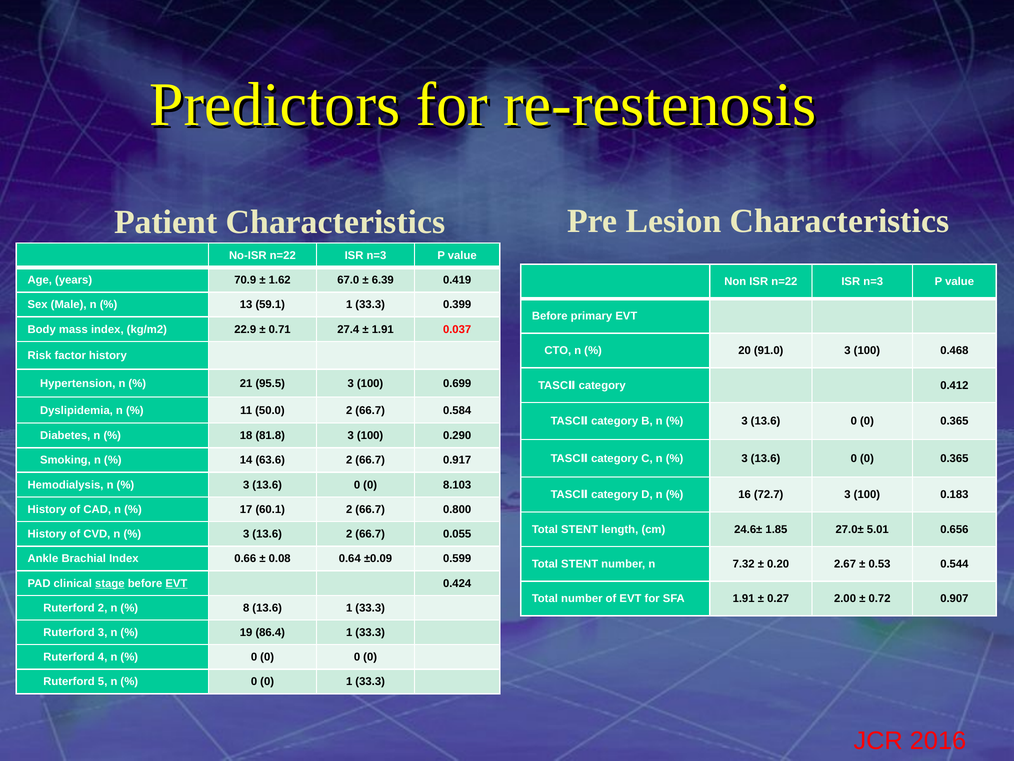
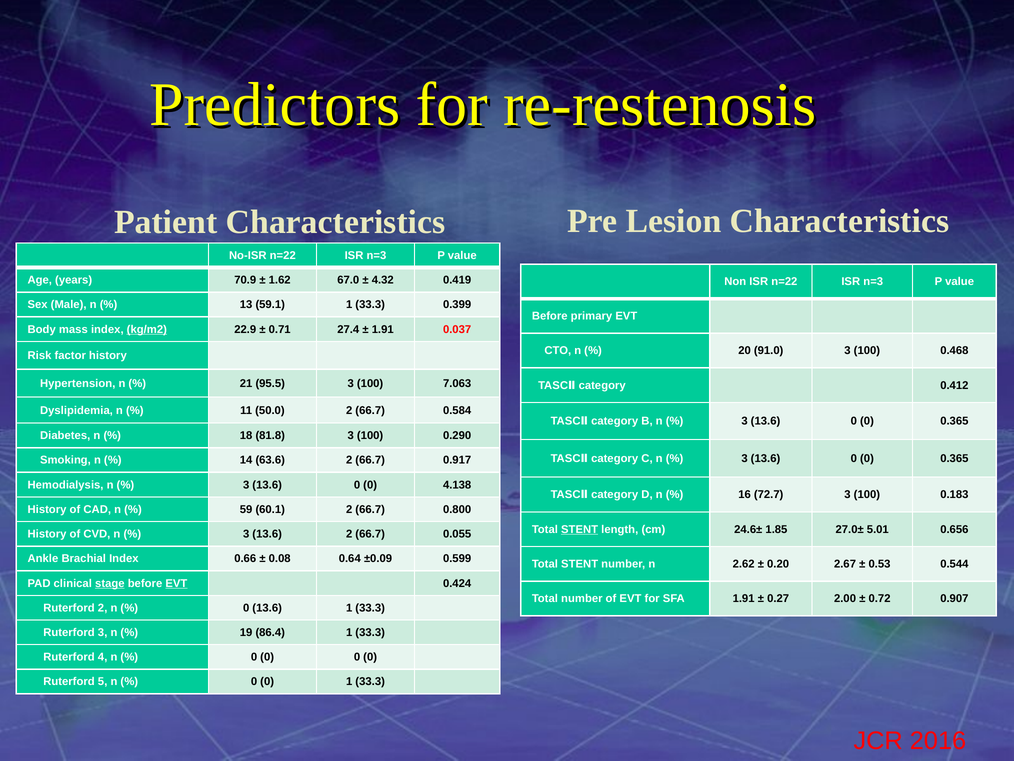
6.39: 6.39 -> 4.32 (383, 280)
kg/m2 underline: none -> present (147, 329)
0.699: 0.699 -> 7.063 (457, 383)
8.103: 8.103 -> 4.138 (457, 485)
17: 17 -> 59 (246, 509)
STENT underline: none -> present (580, 529)
7.32: 7.32 -> 2.62 (744, 564)
8: 8 -> 0 (246, 608)
